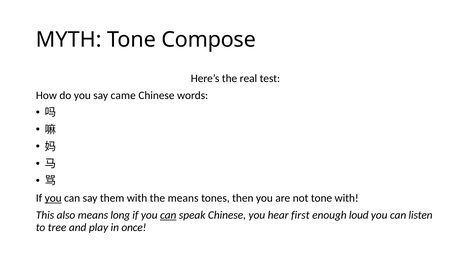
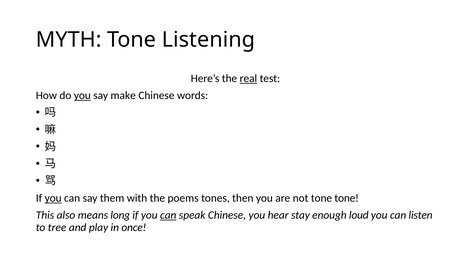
Compose: Compose -> Listening (208, 40)
real underline: none -> present (248, 78)
you underline: none -> present (82, 95)
came: came -> make (123, 95)
the means: means -> poems (183, 198)
tone with: with -> tone (347, 198)
first: first -> stay (300, 215)
